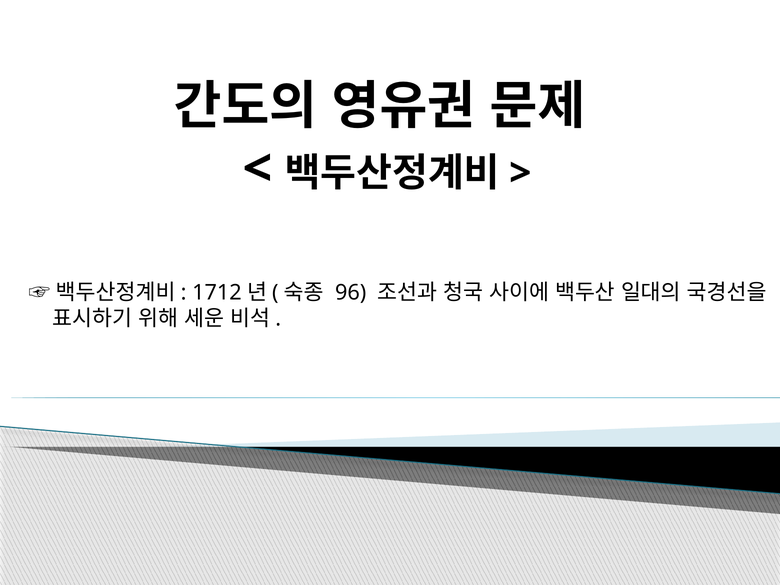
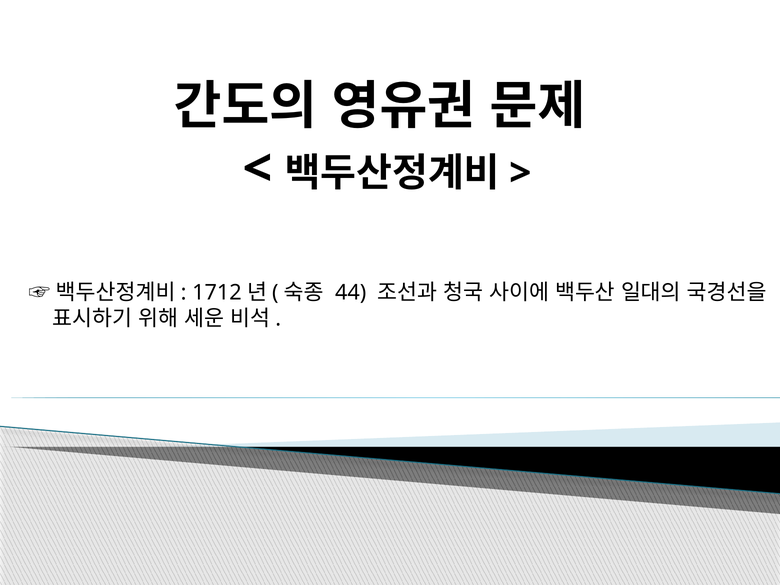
96: 96 -> 44 (351, 292)
